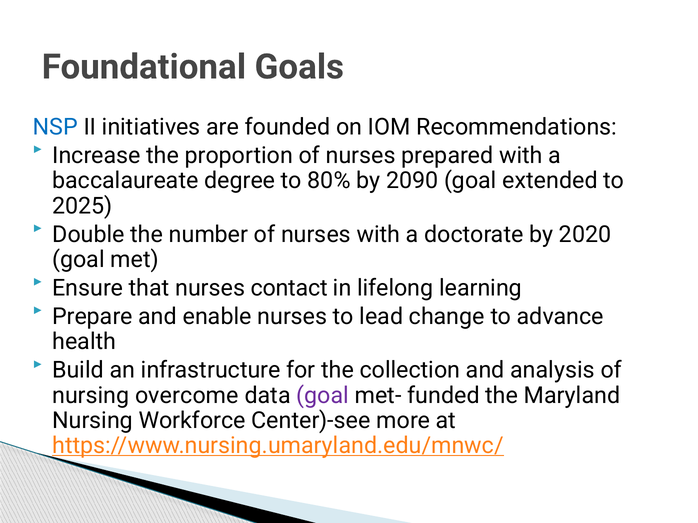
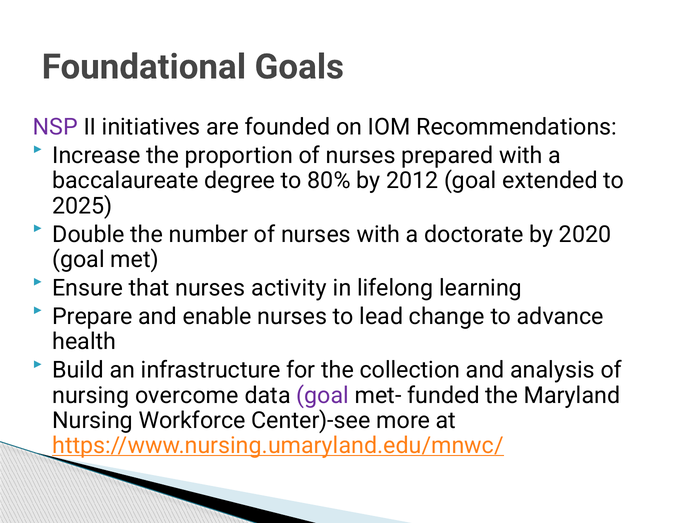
NSP colour: blue -> purple (55, 127)
2090: 2090 -> 2012 (412, 181)
contact: contact -> activity (289, 288)
